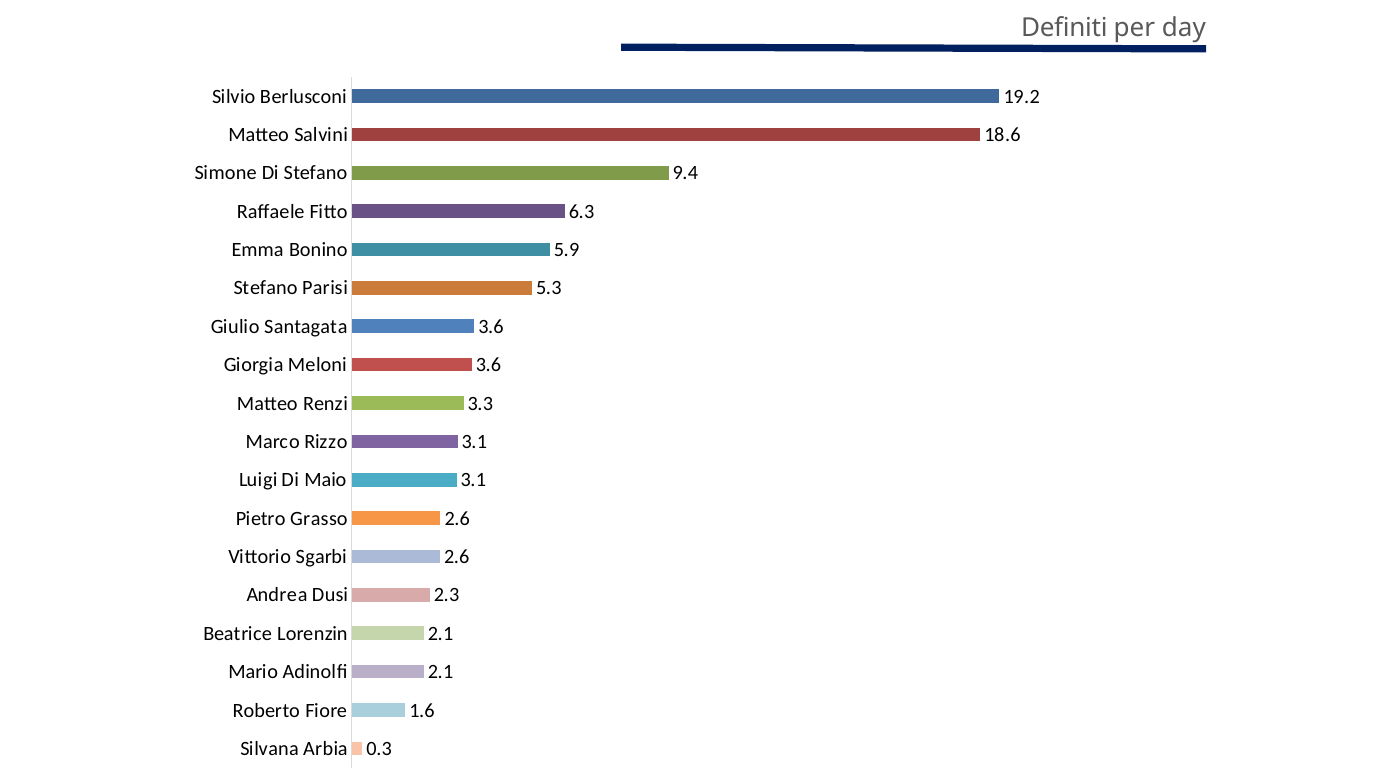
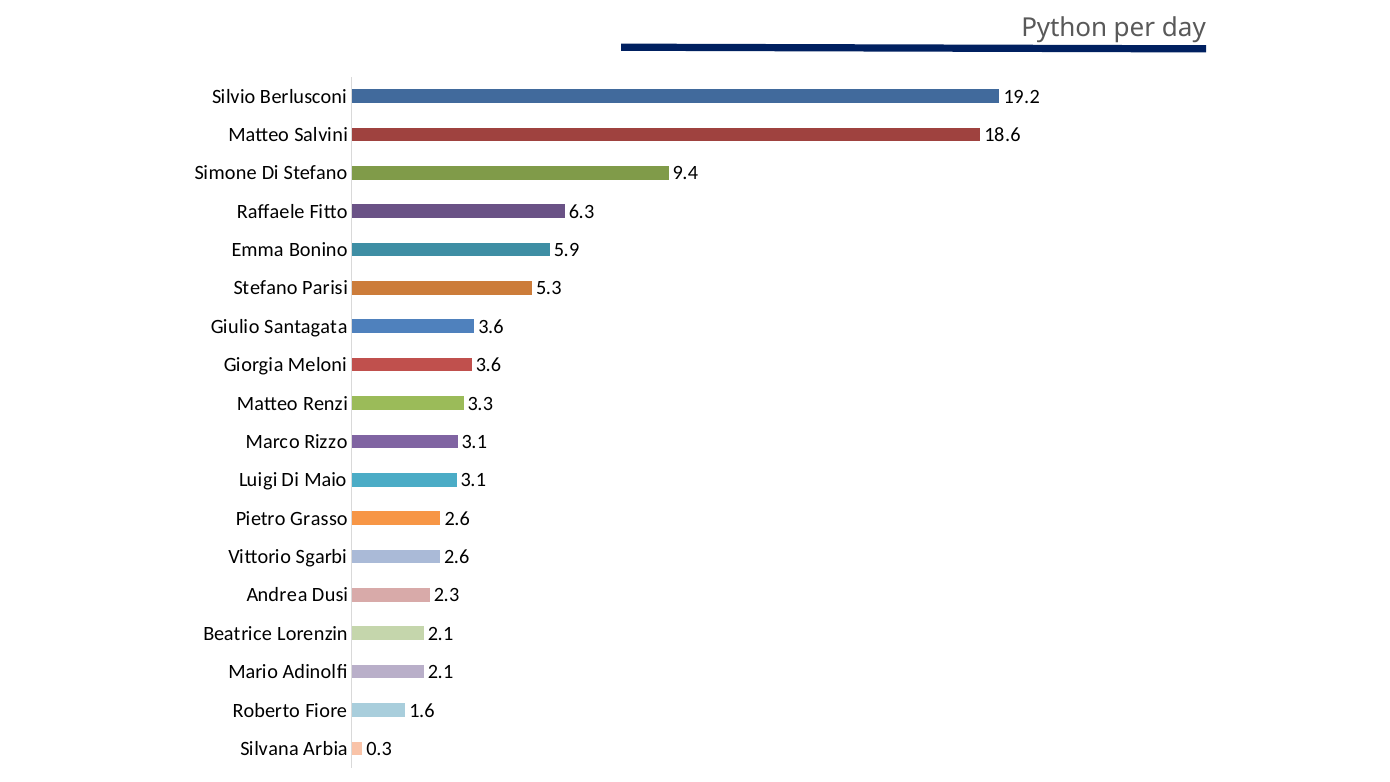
Definiti: Definiti -> Python (1064, 28)
